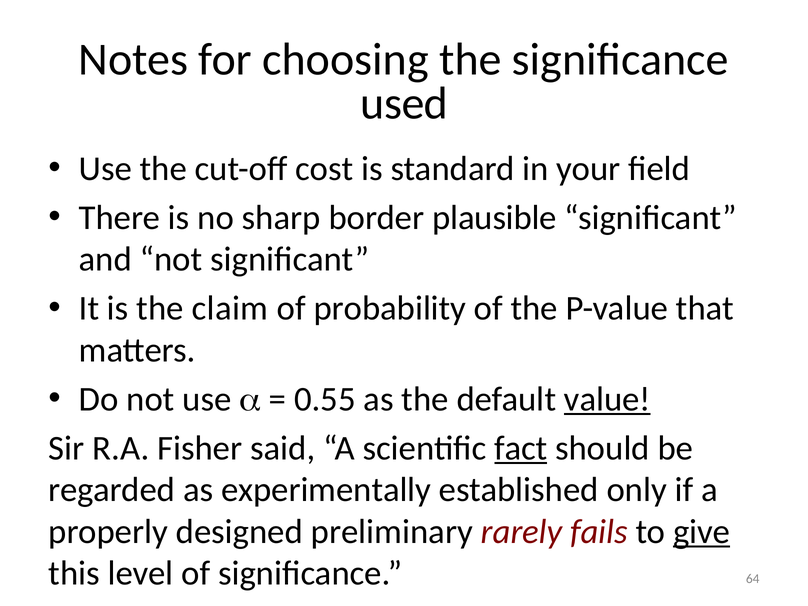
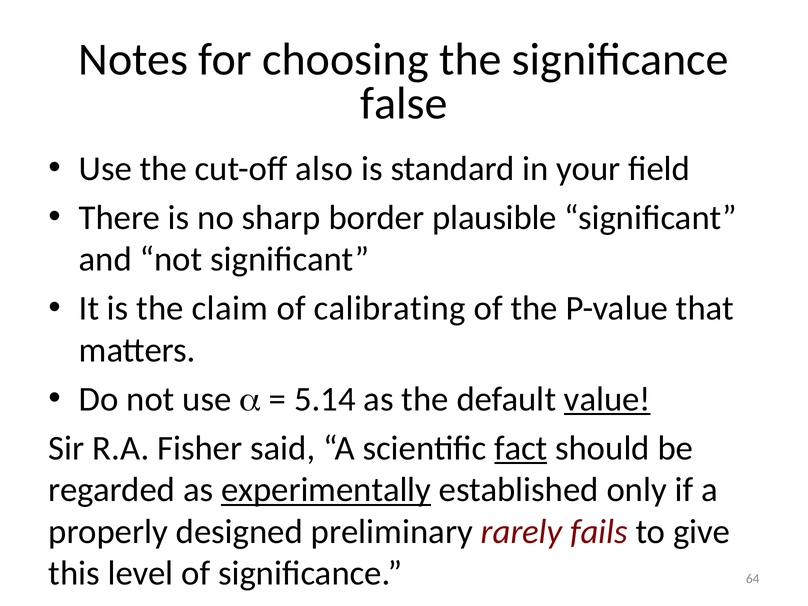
used: used -> false (404, 104)
cost: cost -> also (324, 169)
probability: probability -> calibrating (390, 308)
0.55: 0.55 -> 5.14 (325, 399)
experimentally underline: none -> present (326, 490)
give underline: present -> none (702, 532)
